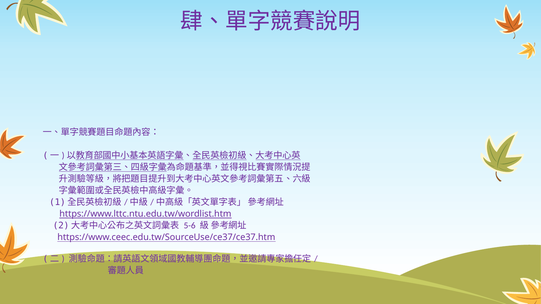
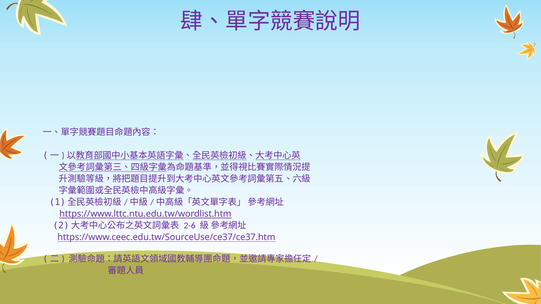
5-6: 5-6 -> 2-6 (190, 226)
